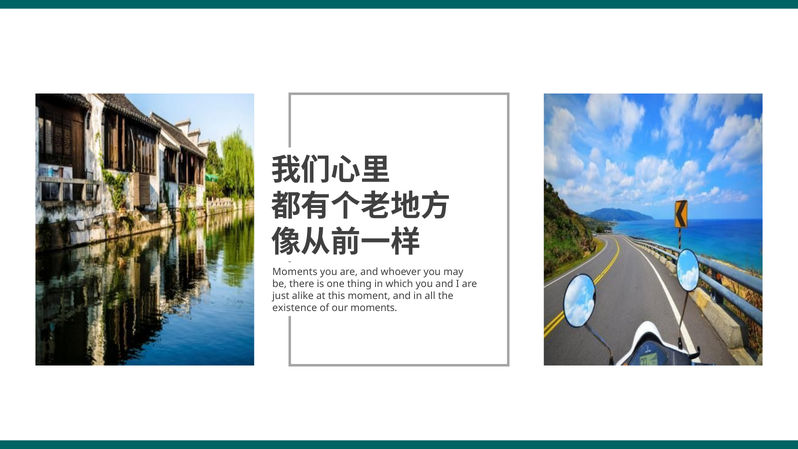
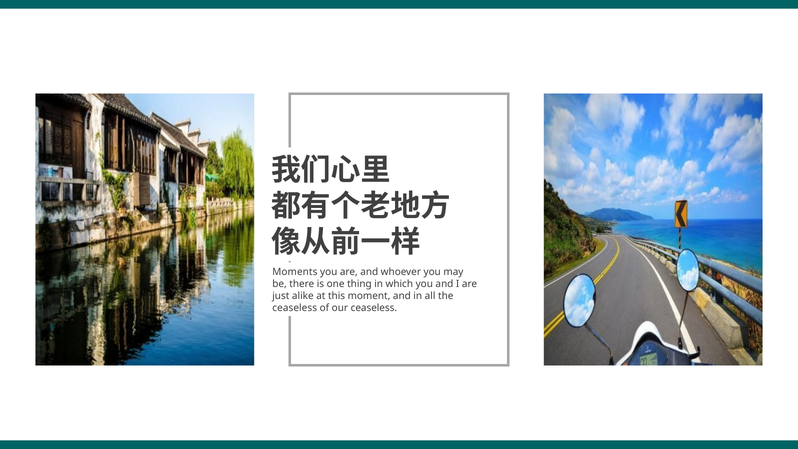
existence: existence -> ceaseless (295, 308)
our moments: moments -> ceaseless (374, 308)
